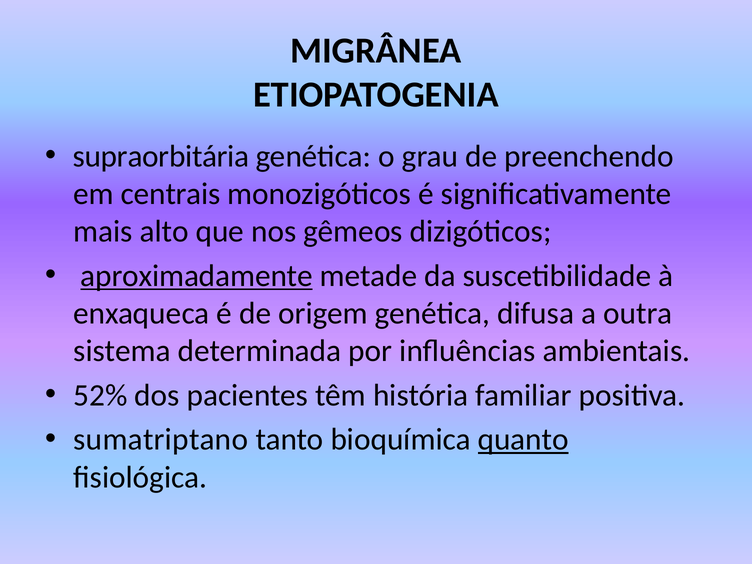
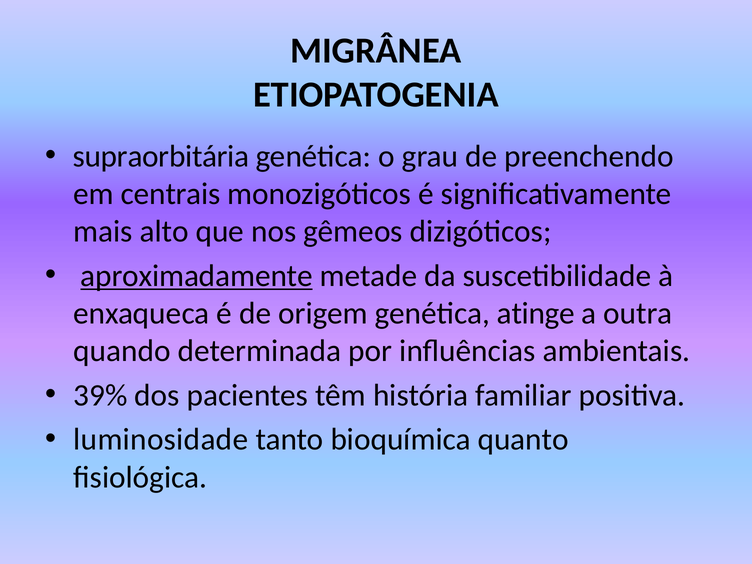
difusa: difusa -> atinge (536, 313)
sistema: sistema -> quando (122, 351)
52%: 52% -> 39% (100, 395)
sumatriptano: sumatriptano -> luminosidade (161, 440)
quanto underline: present -> none (523, 440)
